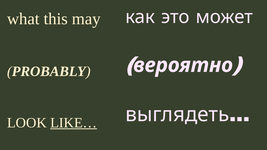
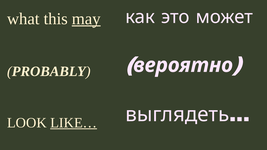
may underline: none -> present (86, 19)
